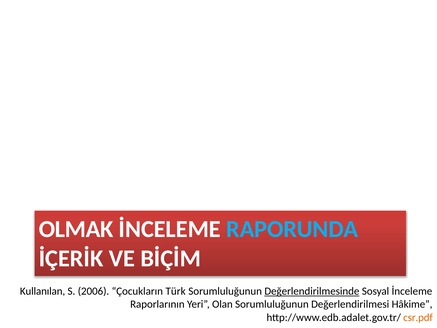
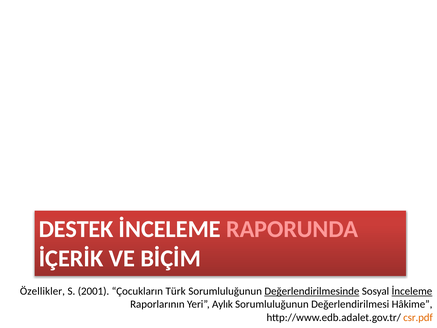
OLMAK: OLMAK -> DESTEK (76, 229)
RAPORUNDA colour: light blue -> pink (292, 229)
Kullanılan: Kullanılan -> Özellikler (42, 291)
2006: 2006 -> 2001 (93, 291)
İnceleme underline: none -> present (412, 291)
Olan: Olan -> Aylık (222, 304)
